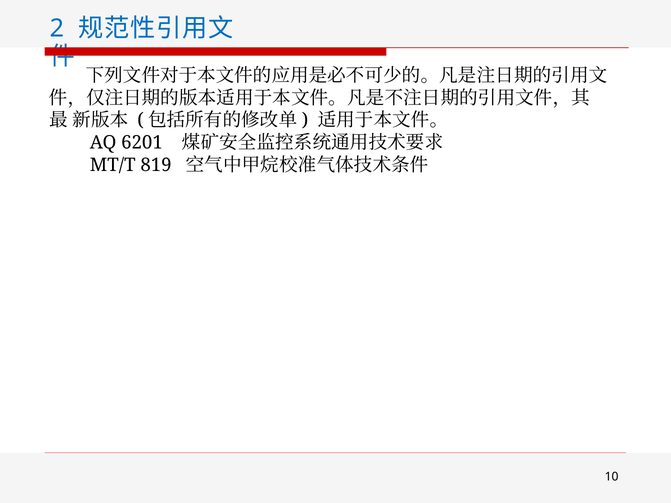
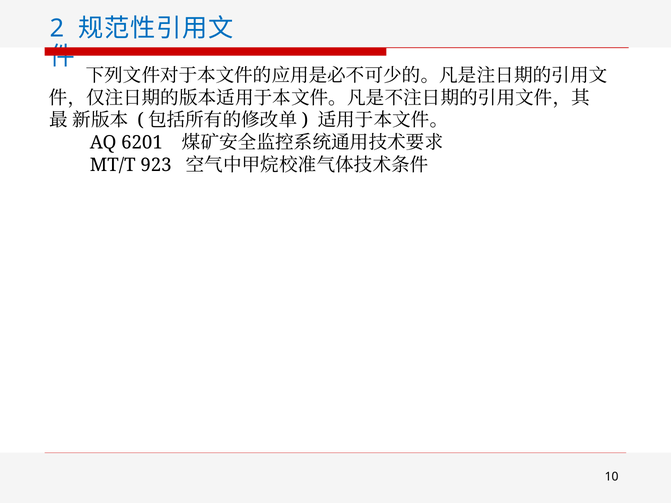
819: 819 -> 923 (156, 165)
